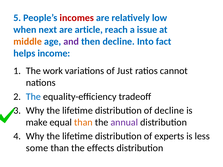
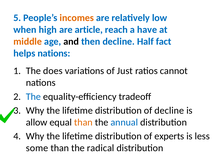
incomes colour: red -> orange (77, 18)
next: next -> high (48, 30)
issue: issue -> have (147, 30)
and colour: purple -> black (71, 42)
Into: Into -> Half (145, 42)
helps income: income -> nations (54, 53)
work: work -> does (53, 71)
make: make -> allow (37, 122)
annual colour: purple -> blue (124, 122)
effects: effects -> radical (101, 148)
